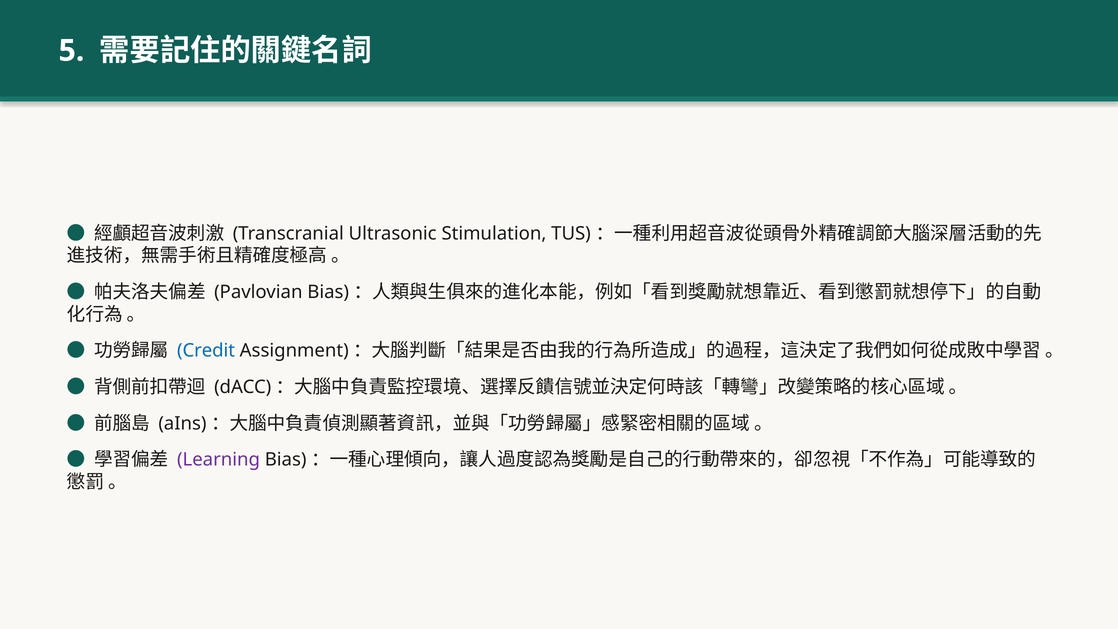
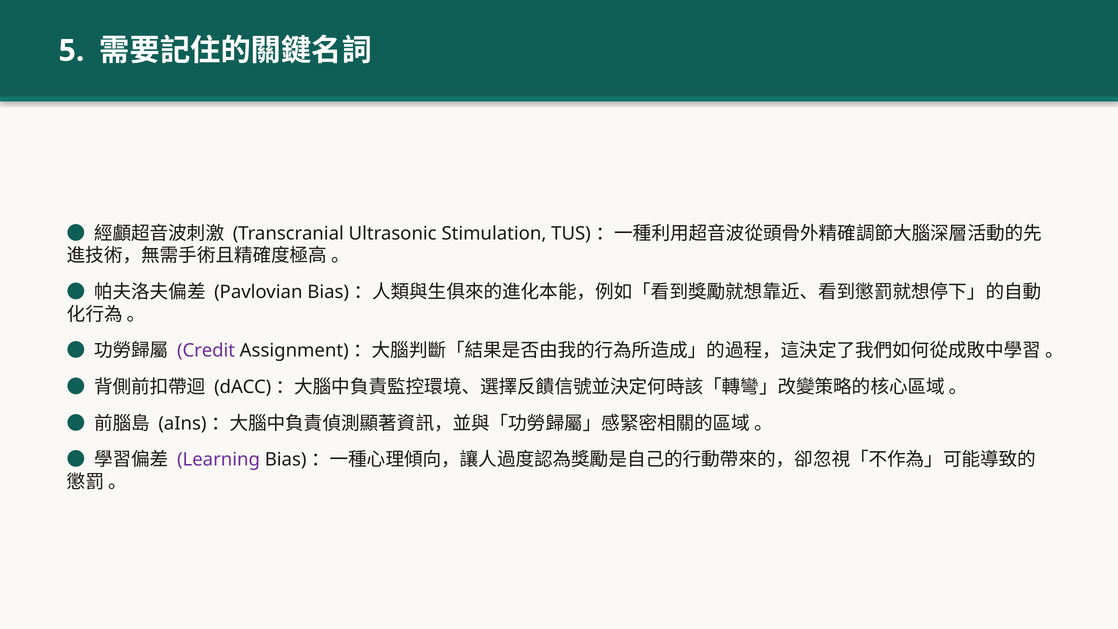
Credit colour: blue -> purple (206, 351)
